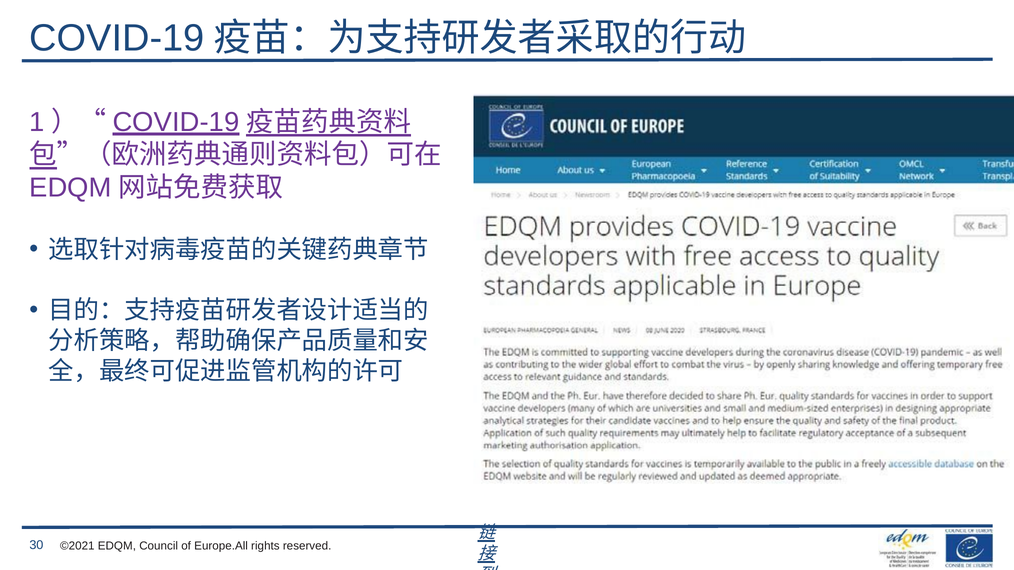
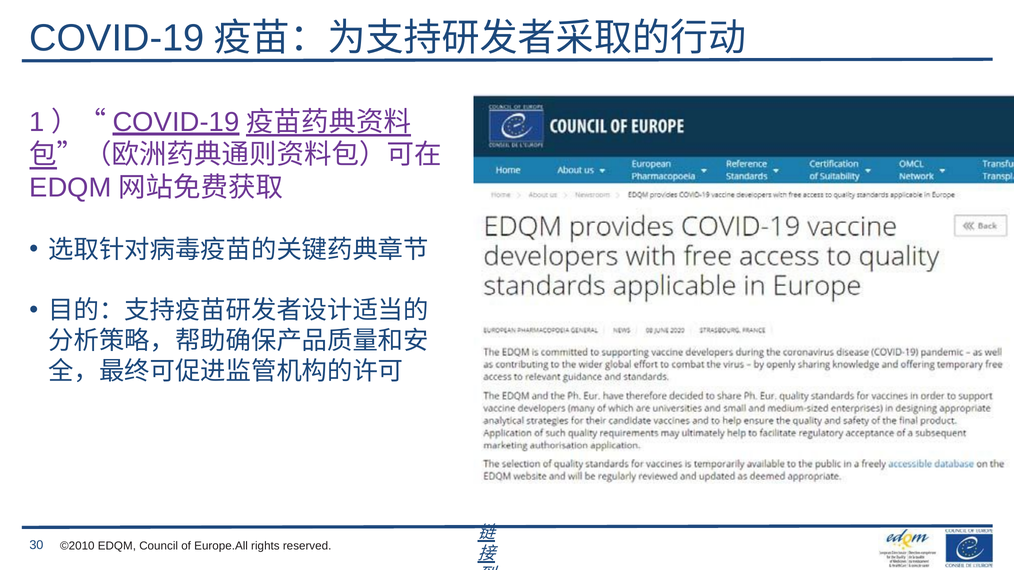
©2021: ©2021 -> ©2010 (77, 546)
